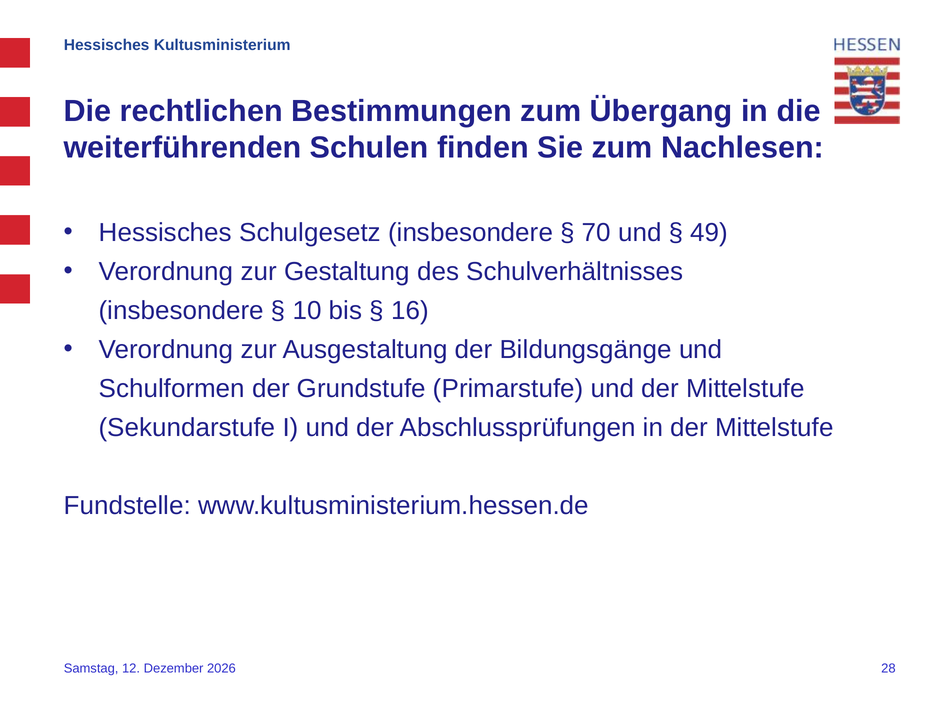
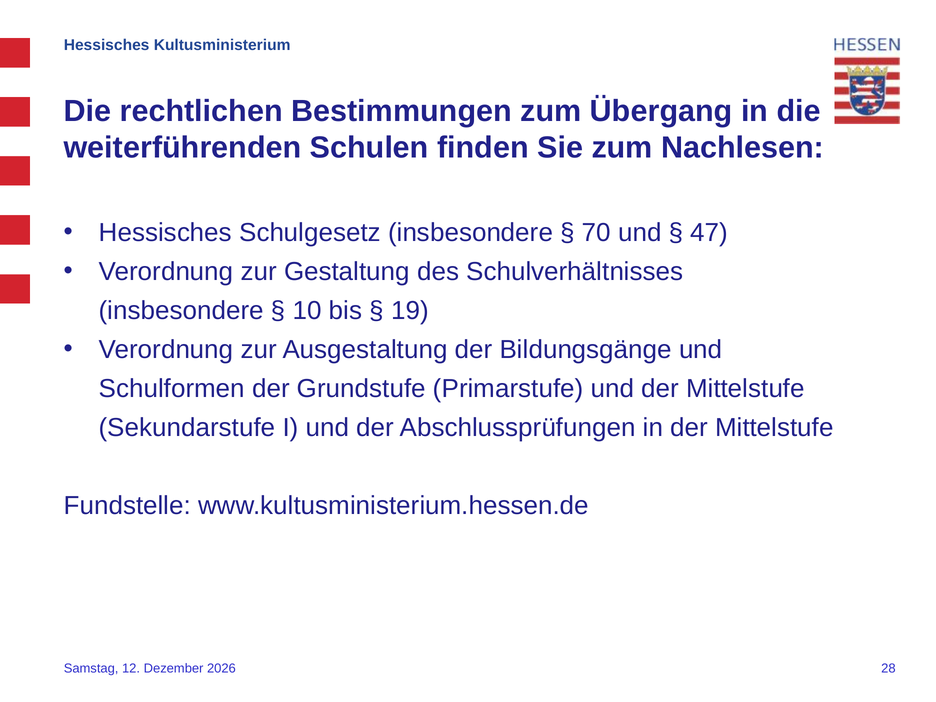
49: 49 -> 47 (709, 233)
16: 16 -> 19 (410, 311)
